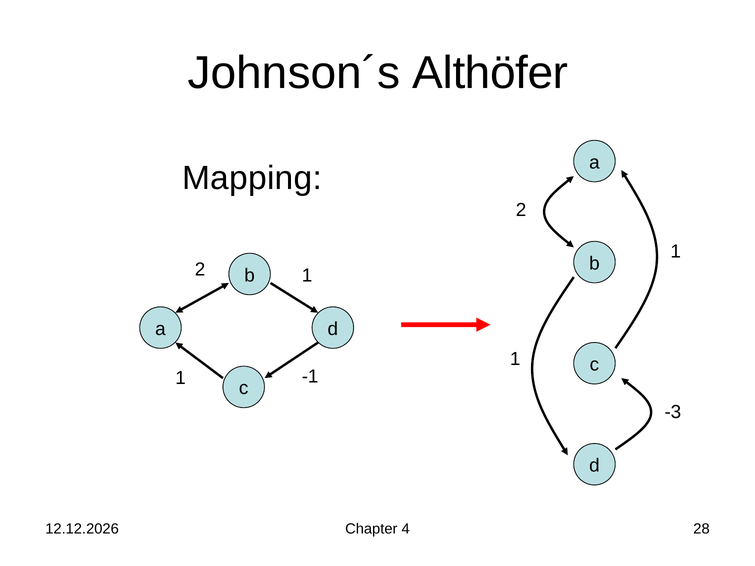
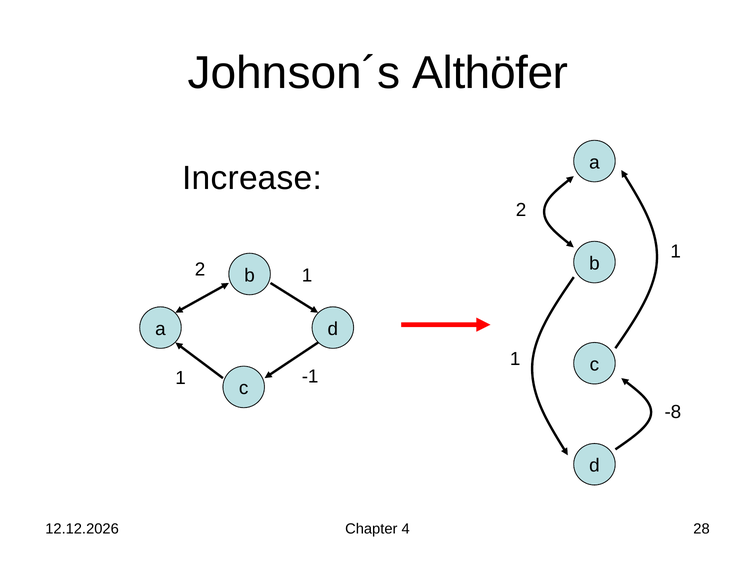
Mapping: Mapping -> Increase (252, 179)
-3: -3 -> -8 (673, 412)
